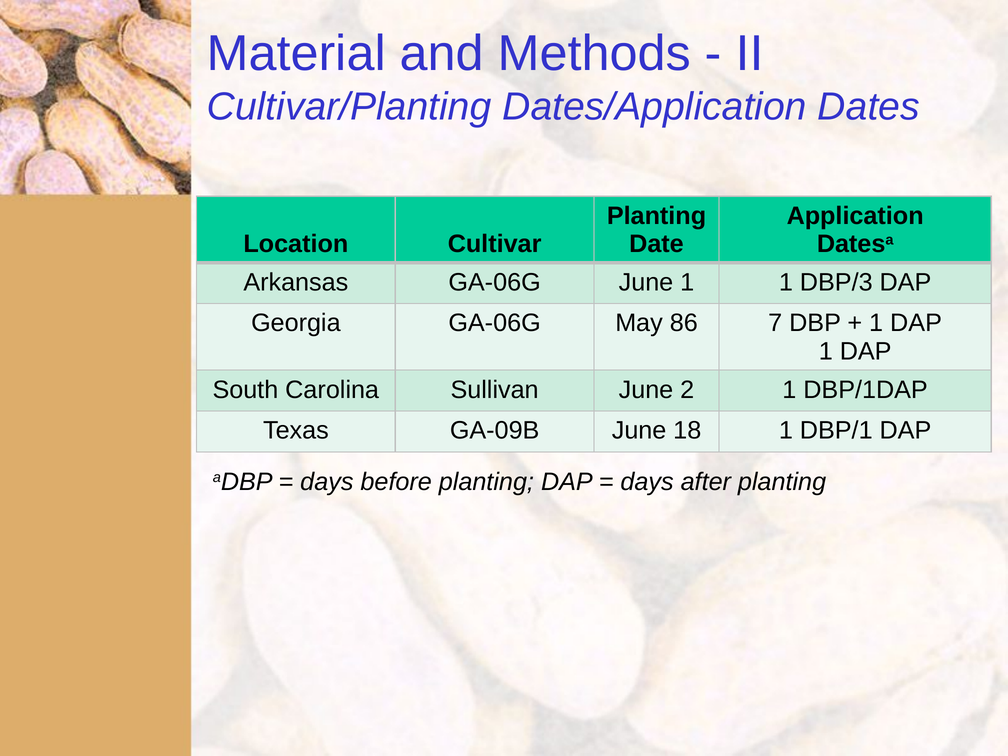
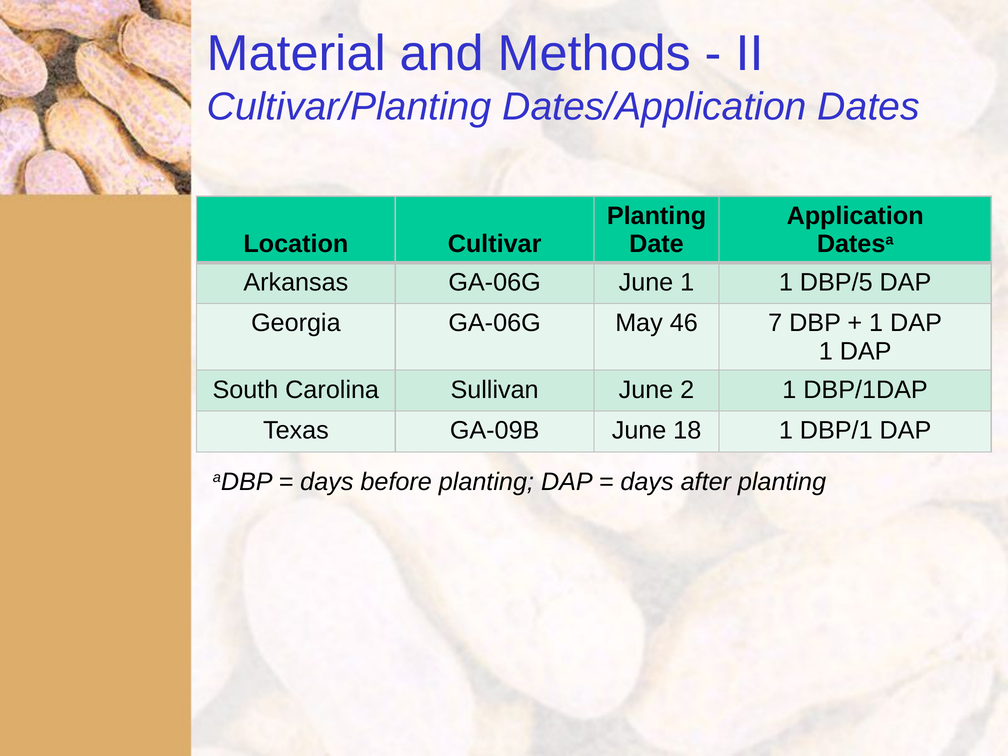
DBP/3: DBP/3 -> DBP/5 (836, 282)
86: 86 -> 46 (684, 323)
